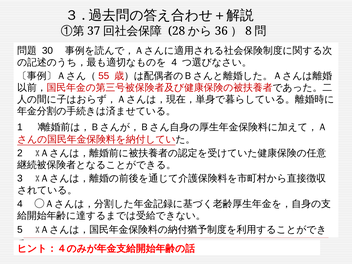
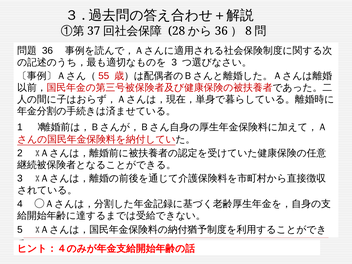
30: 30 -> 36 (47, 51)
4: 4 -> 3 (174, 62)
